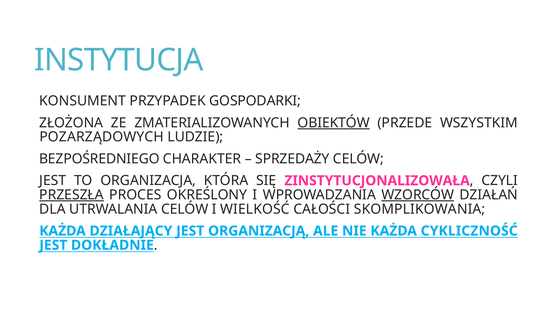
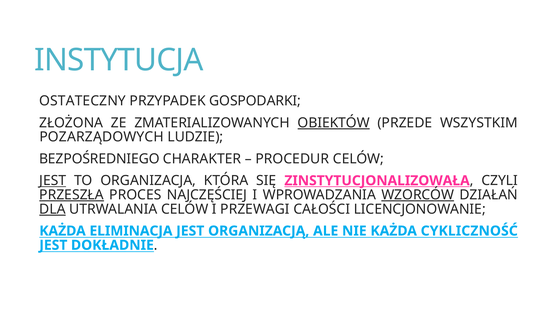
KONSUMENT: KONSUMENT -> OSTATECZNY (83, 101)
SPRZEDAŻY: SPRZEDAŻY -> PROCEDUR (292, 158)
JEST underline: none -> present (53, 180)
ZINSTYTUCJONALIZOWAŁA underline: none -> present (377, 180)
OKREŚLONY: OKREŚLONY -> NAJCZĘŚCIEJ (207, 194)
DLA underline: none -> present (52, 209)
WIELKOŚĆ: WIELKOŚĆ -> PRZEWAGI (255, 209)
SKOMPLIKOWANIA: SKOMPLIKOWANIA -> LICENCJONOWANIE (420, 209)
DZIAŁAJĄCY: DZIAŁAJĄCY -> ELIMINACJA (131, 230)
